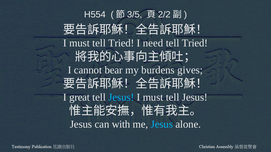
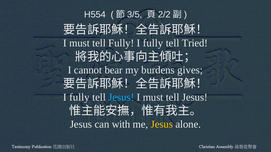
must tell Tried: Tried -> Fully (121, 43)
need: need -> fully (153, 43)
great: great -> fully (79, 97)
Jesus colour: light blue -> yellow (162, 125)
